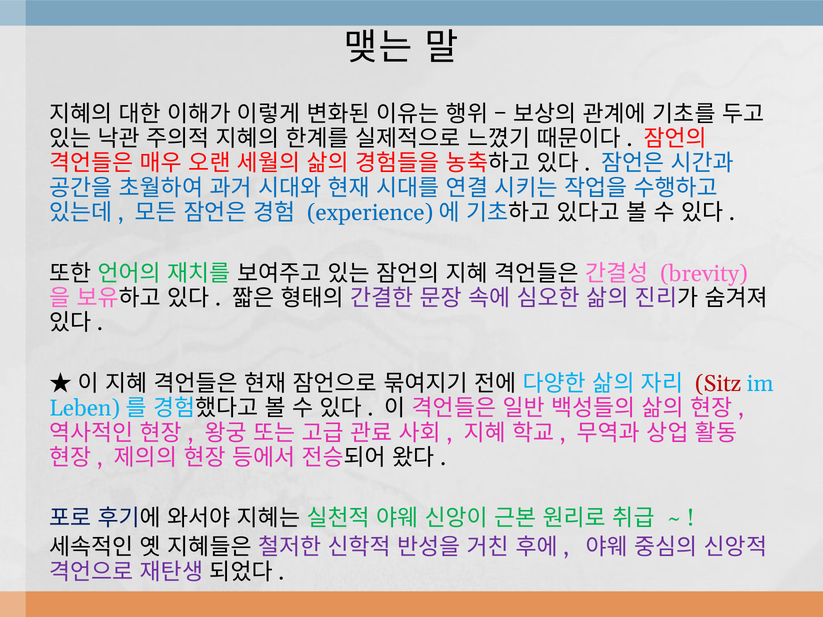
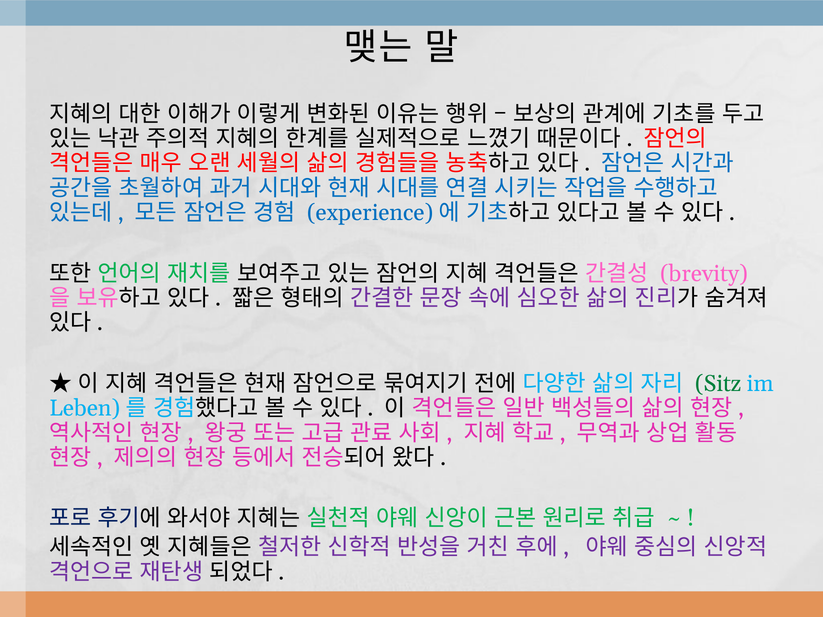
Sitz colour: red -> green (718, 384)
